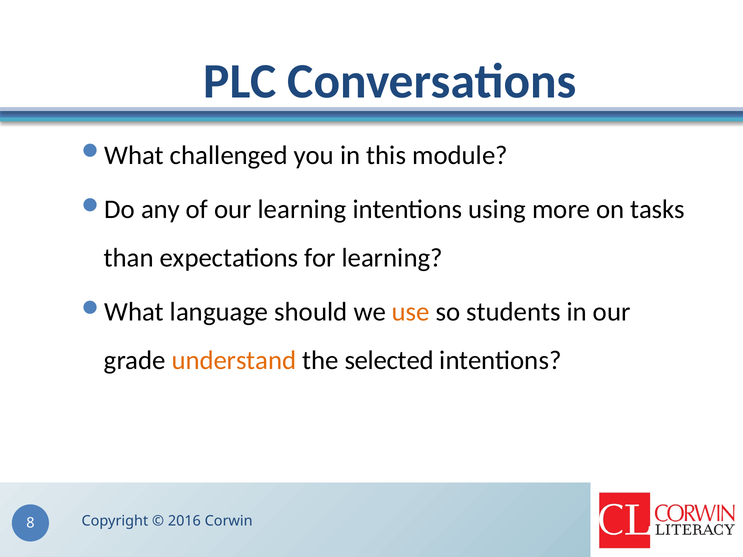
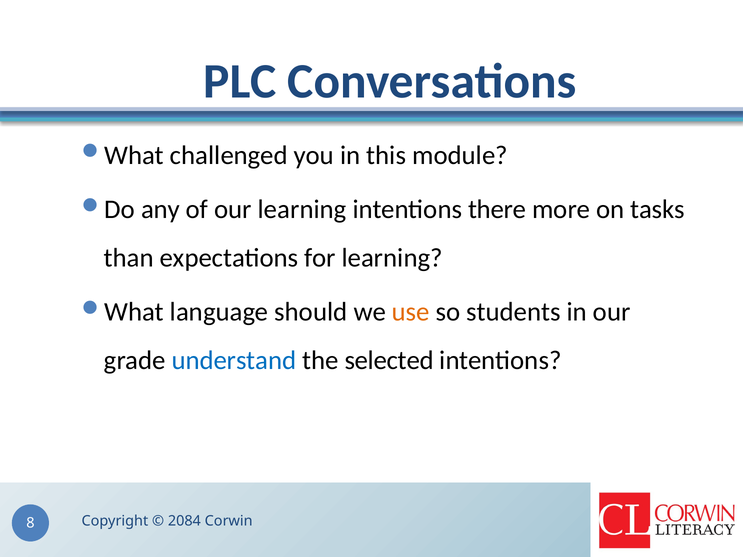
using: using -> there (497, 210)
understand colour: orange -> blue (234, 360)
2016: 2016 -> 2084 (184, 521)
